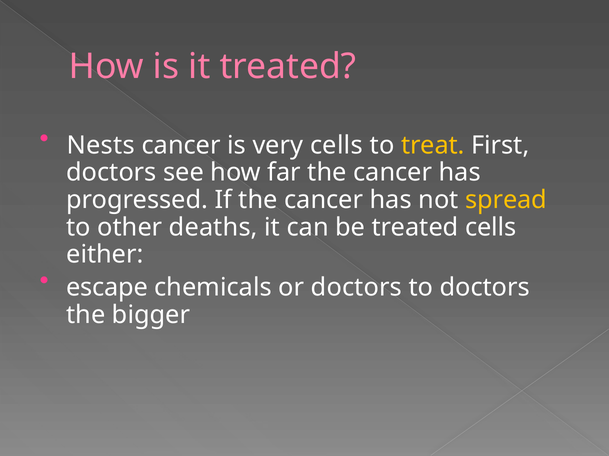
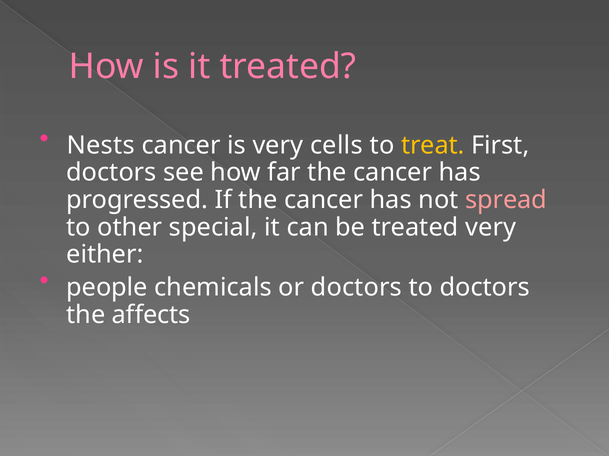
spread colour: yellow -> pink (506, 200)
deaths: deaths -> special (213, 228)
treated cells: cells -> very (491, 228)
escape: escape -> people (107, 288)
bigger: bigger -> affects (151, 315)
